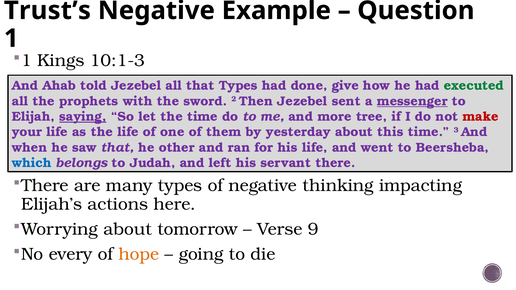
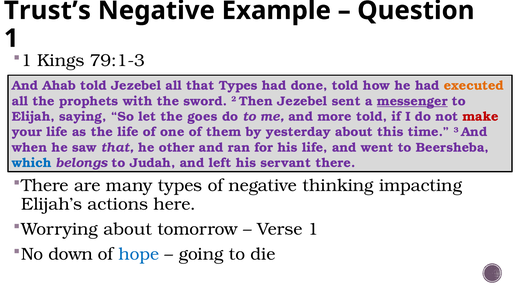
10:1-3: 10:1-3 -> 79:1-3 (117, 60)
done give: give -> told (345, 86)
executed colour: green -> orange (474, 86)
saying underline: present -> none (83, 117)
the time: time -> goes (202, 117)
more tree: tree -> told (372, 117)
Verse 9: 9 -> 1 (313, 229)
every: every -> down (71, 254)
hope colour: orange -> blue (139, 254)
